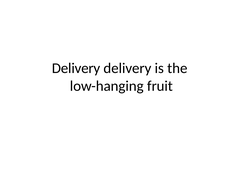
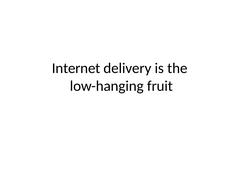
Delivery: Delivery -> Internet (76, 68)
